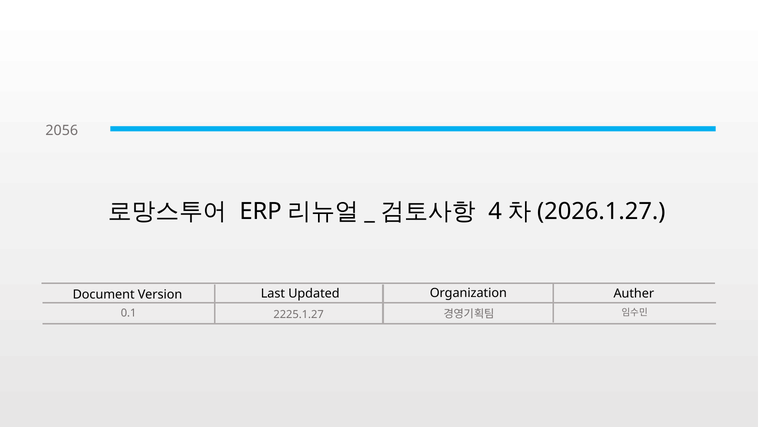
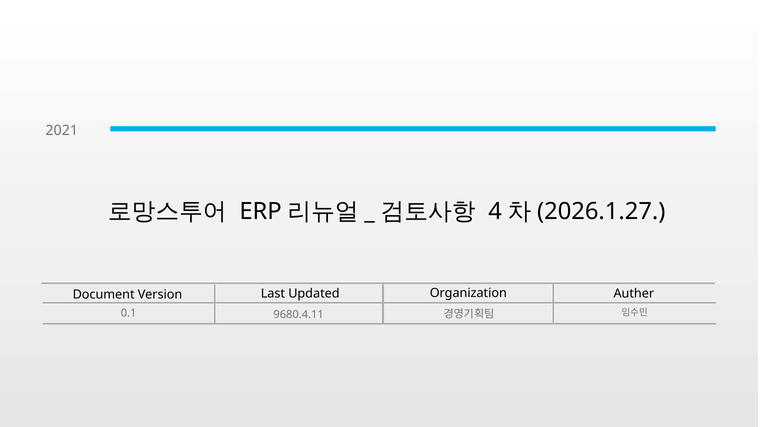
2056: 2056 -> 2021 (62, 131)
2225.1.27: 2225.1.27 -> 9680.4.11 (299, 315)
